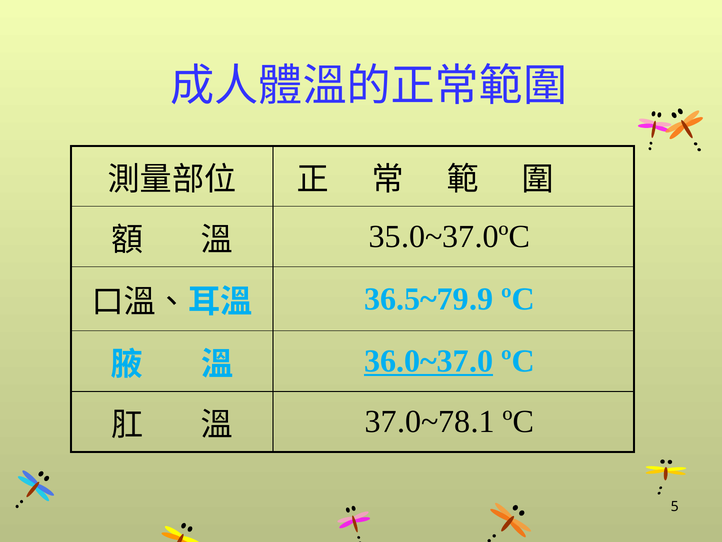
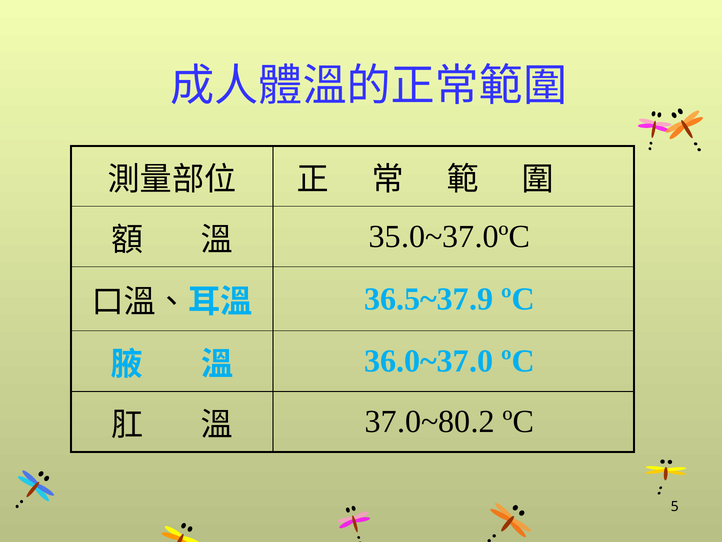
36.5~79.9: 36.5~79.9 -> 36.5~37.9 (429, 299)
36.0~37.0 underline: present -> none (429, 361)
37.0~78.1: 37.0~78.1 -> 37.0~80.2 (430, 421)
